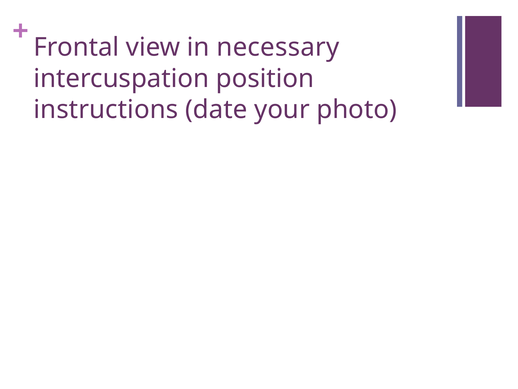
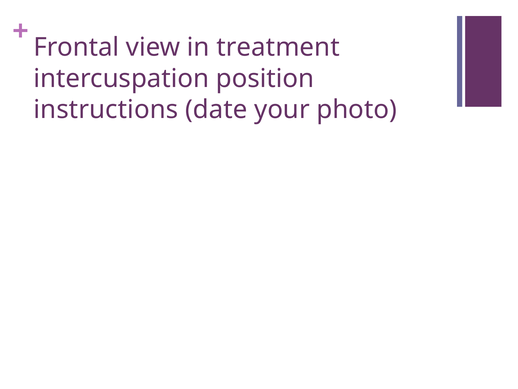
necessary: necessary -> treatment (278, 47)
